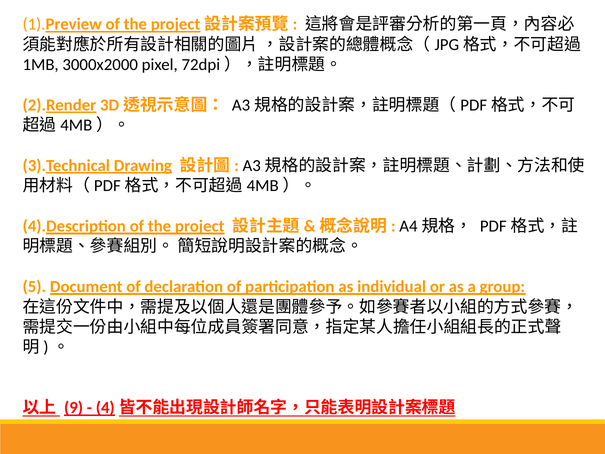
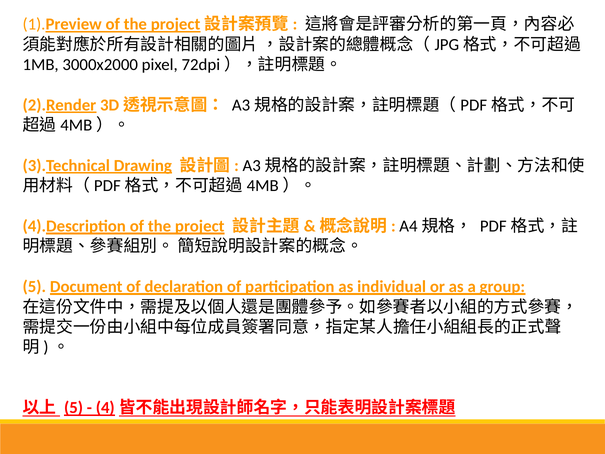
9: 9 -> 5 (74, 408)
